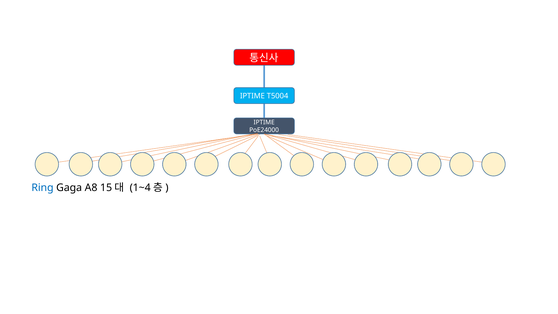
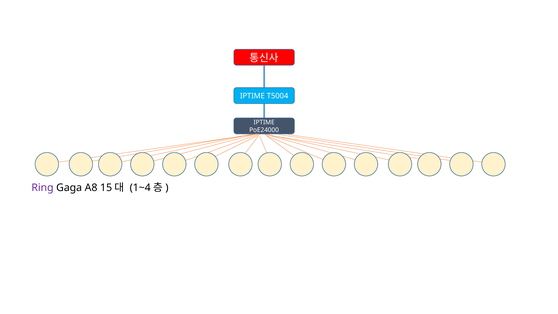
Ring colour: blue -> purple (42, 188)
